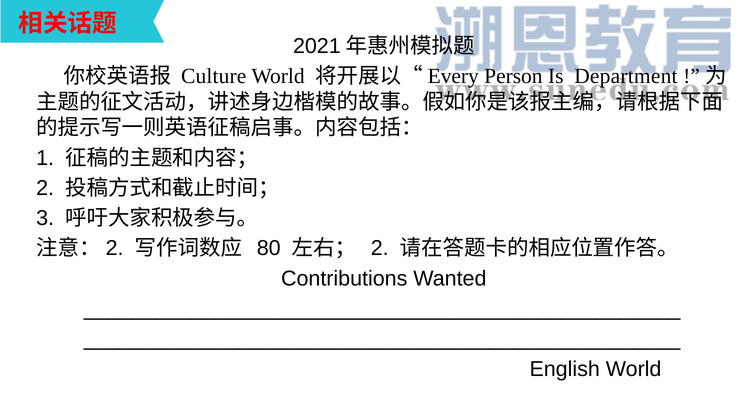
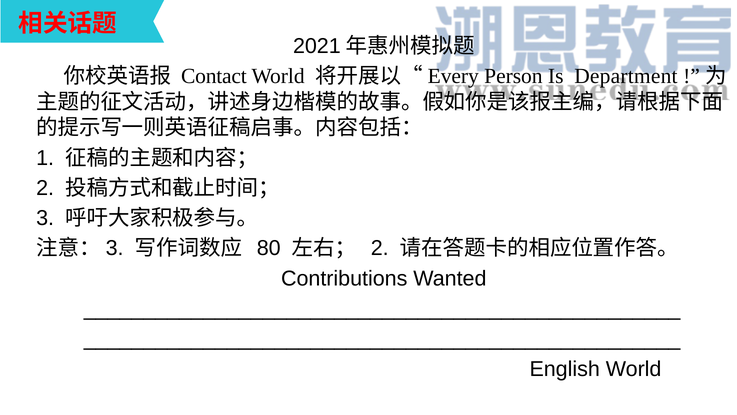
Culture: Culture -> Contact (214, 76)
2: 2 -> 3 (115, 248)
